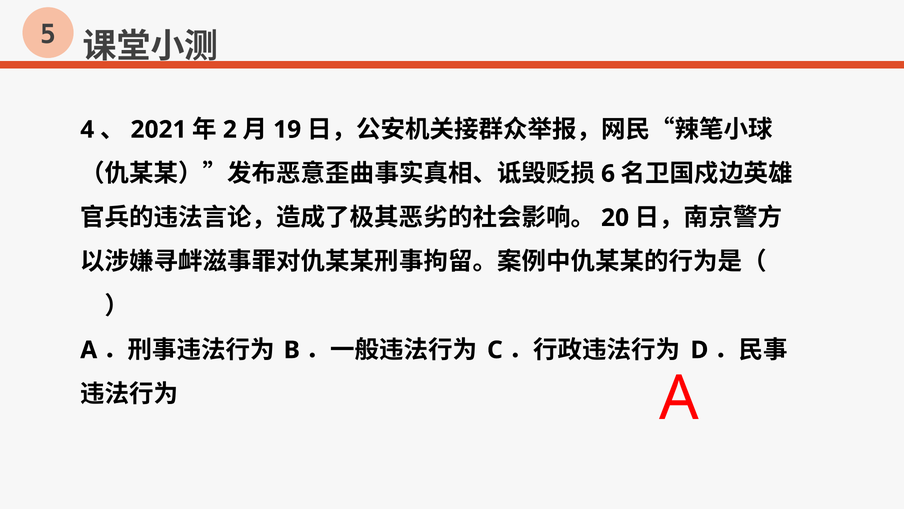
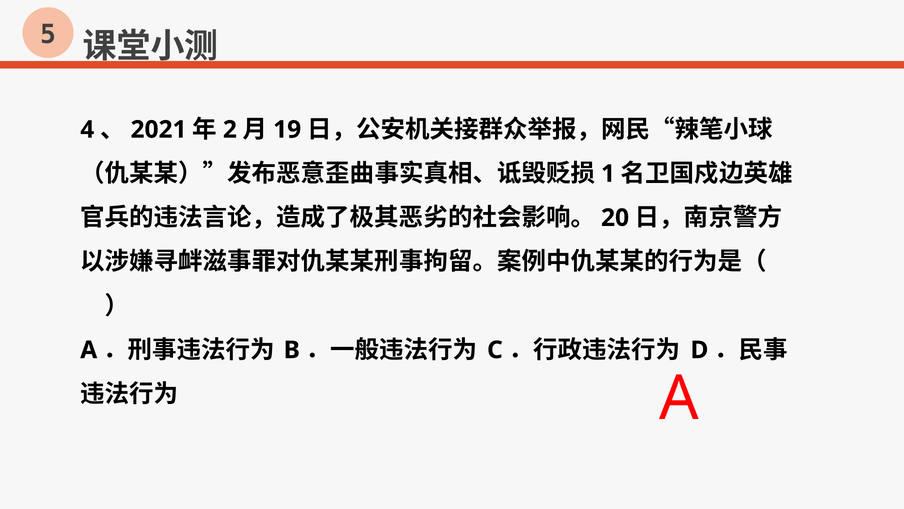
6: 6 -> 1 (608, 174)
